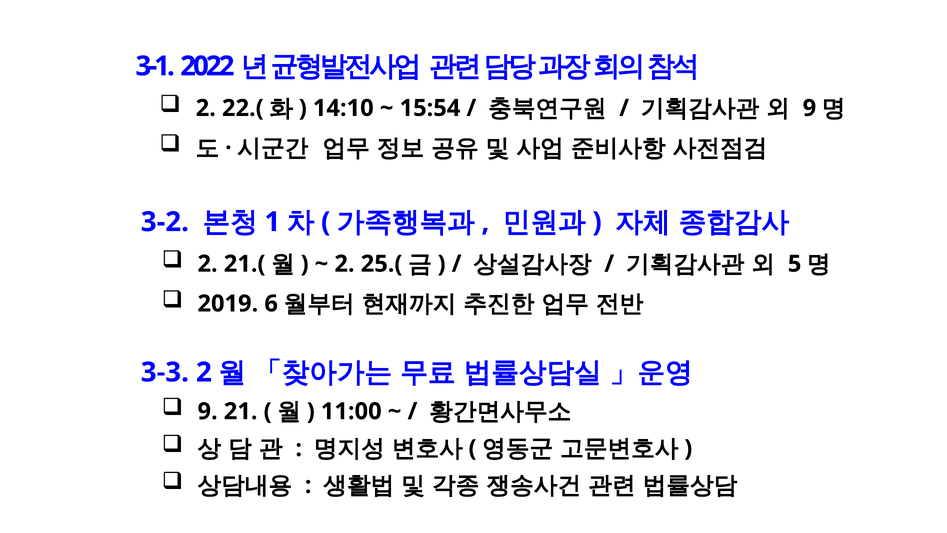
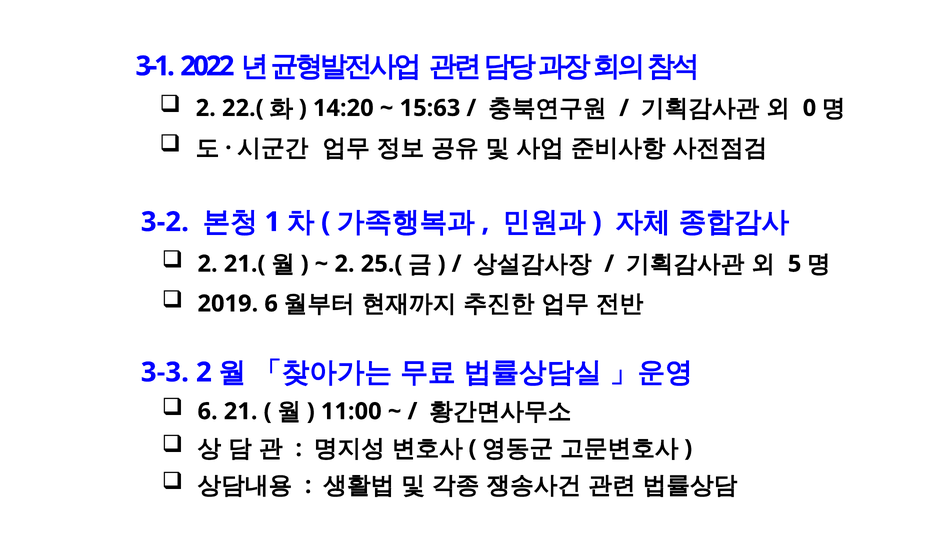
14:10: 14:10 -> 14:20 (343, 108)
15:54: 15:54 -> 15:63 (430, 108)
9: 9 -> 0 (809, 108)
9: 9 -> 6 (208, 411)
